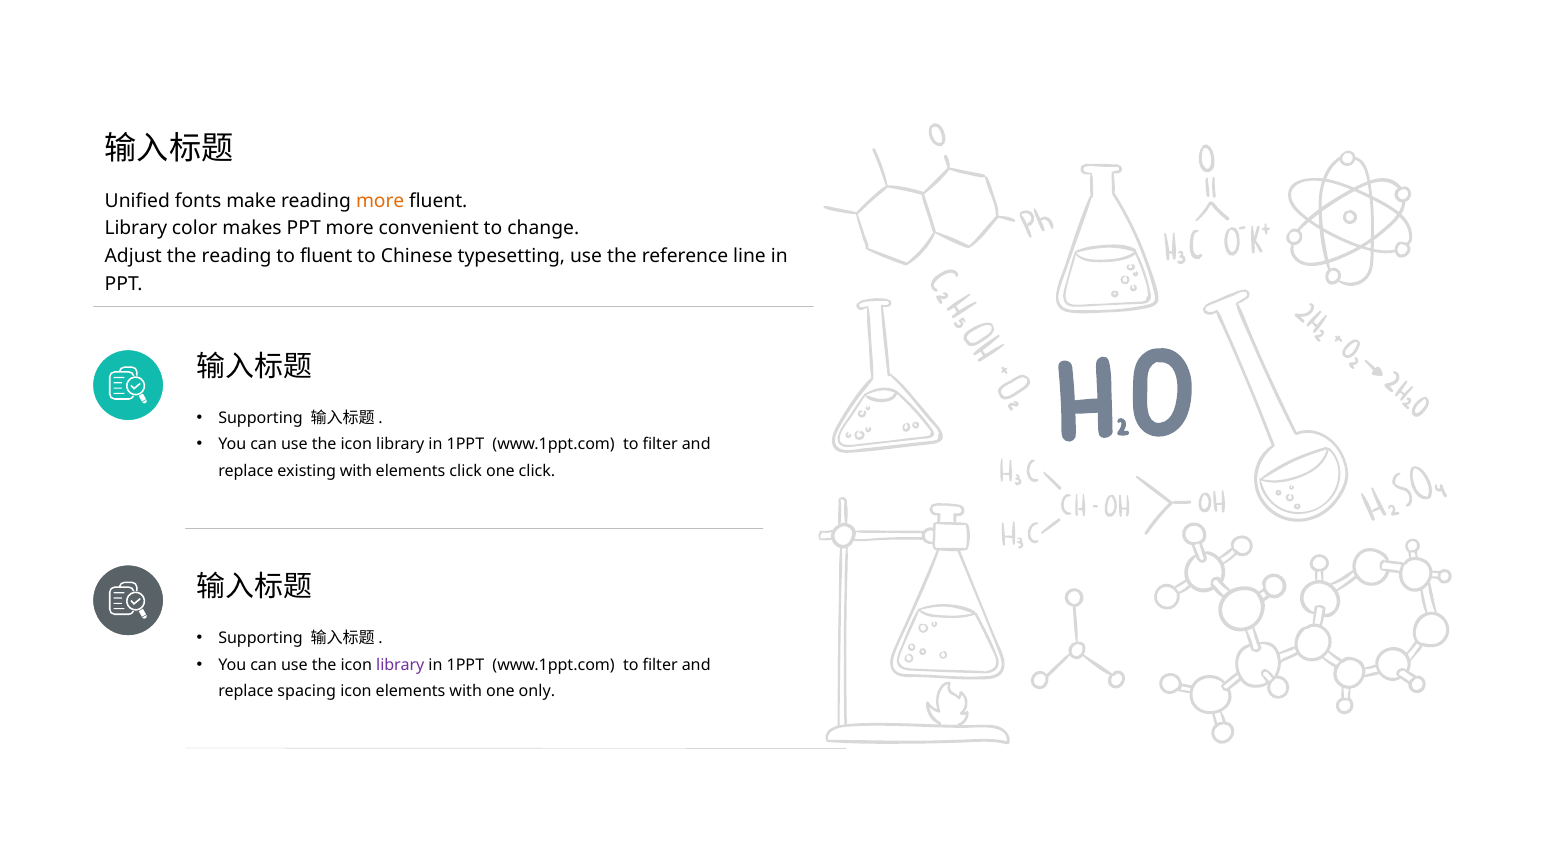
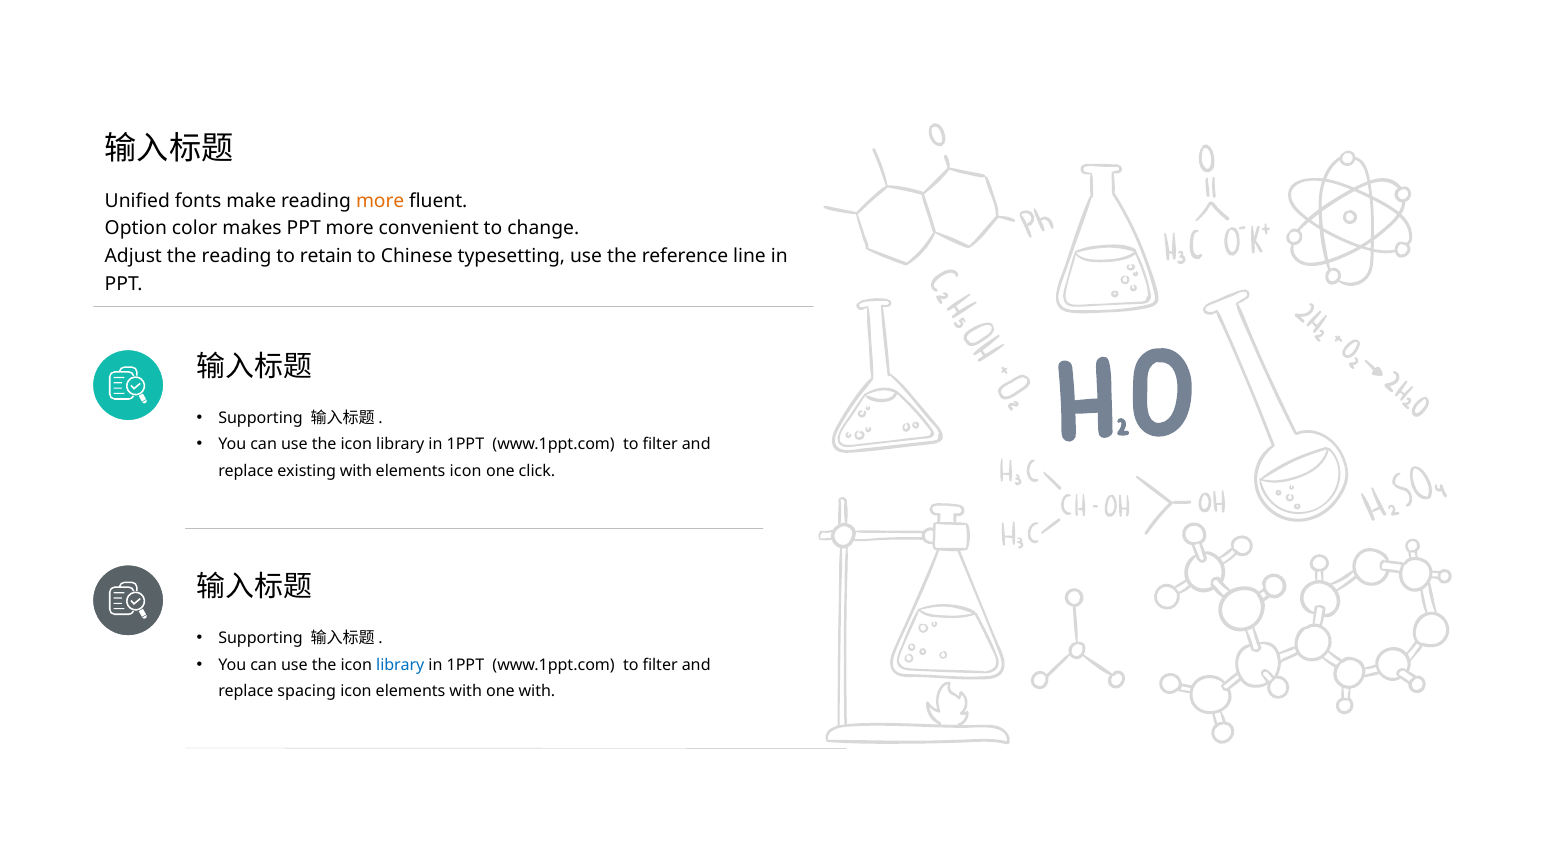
Library: Library -> Option (136, 229)
to fluent: fluent -> retain (326, 256)
elements click: click -> icon (466, 471)
library colour: purple -> blue (400, 665)
one only: only -> with (537, 692)
